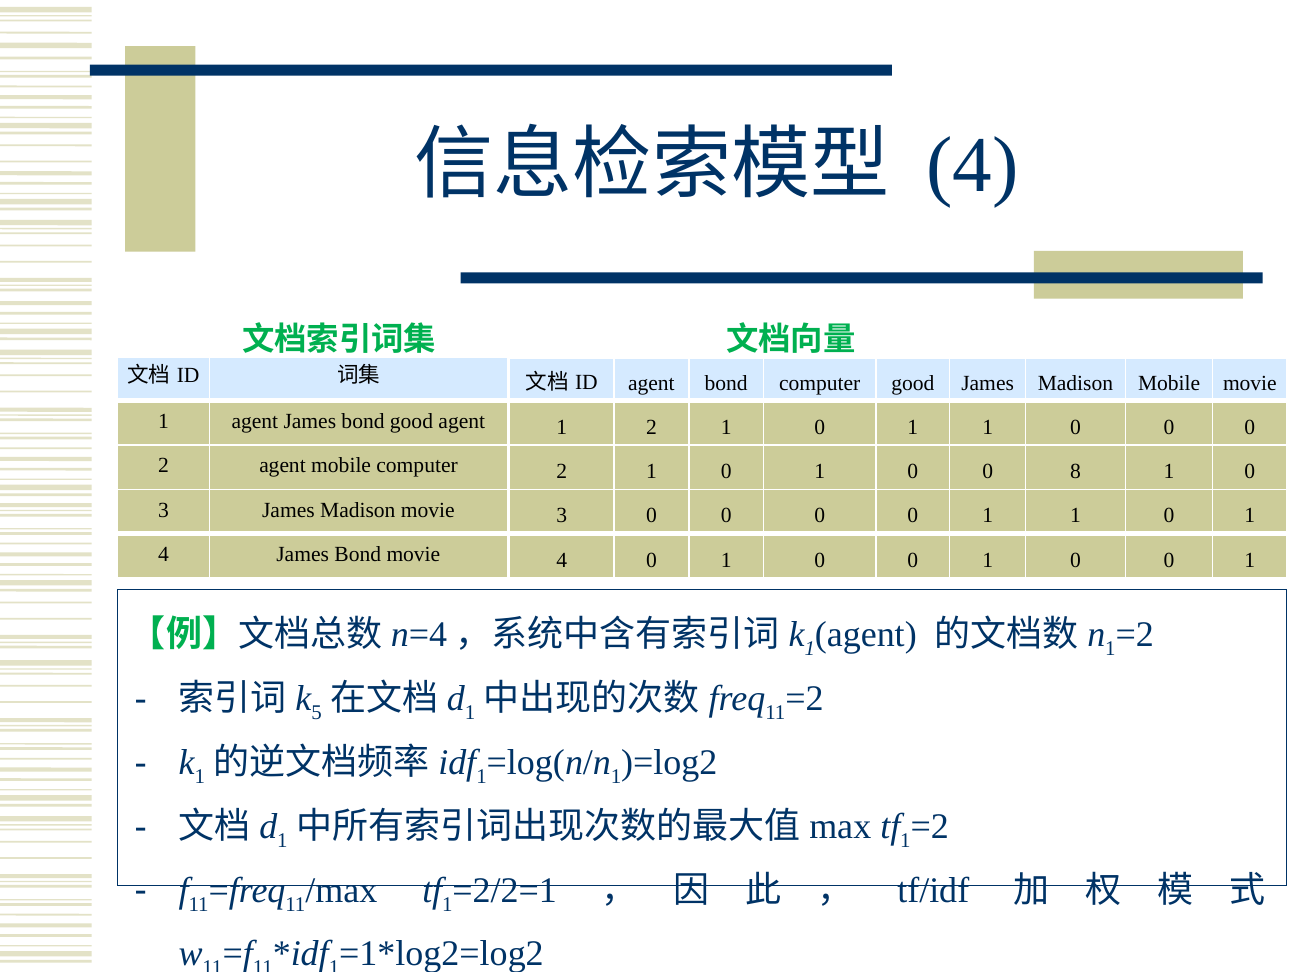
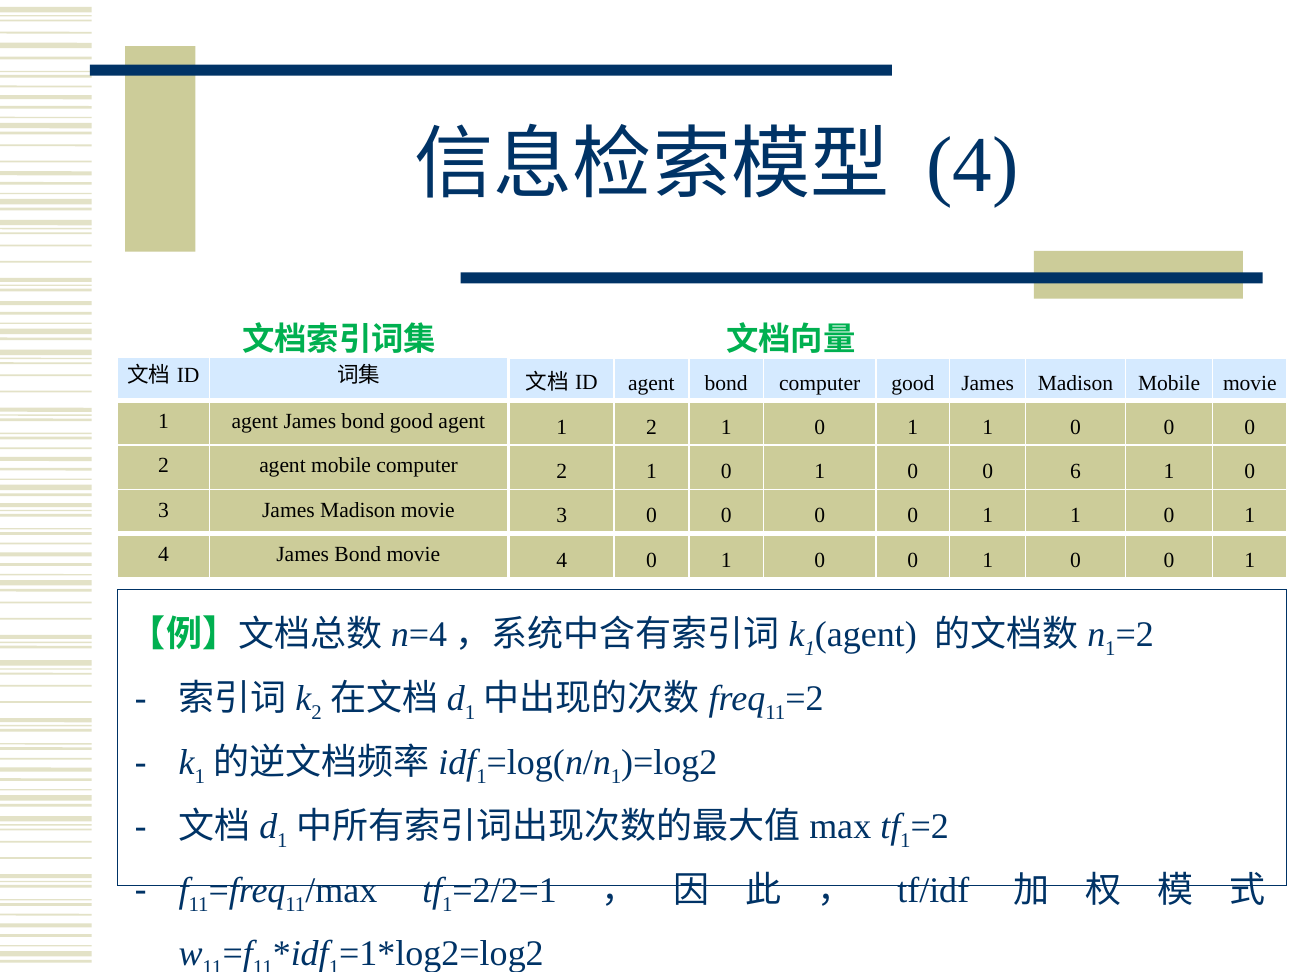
8: 8 -> 6 (1076, 471)
5: 5 -> 2 (316, 712)
